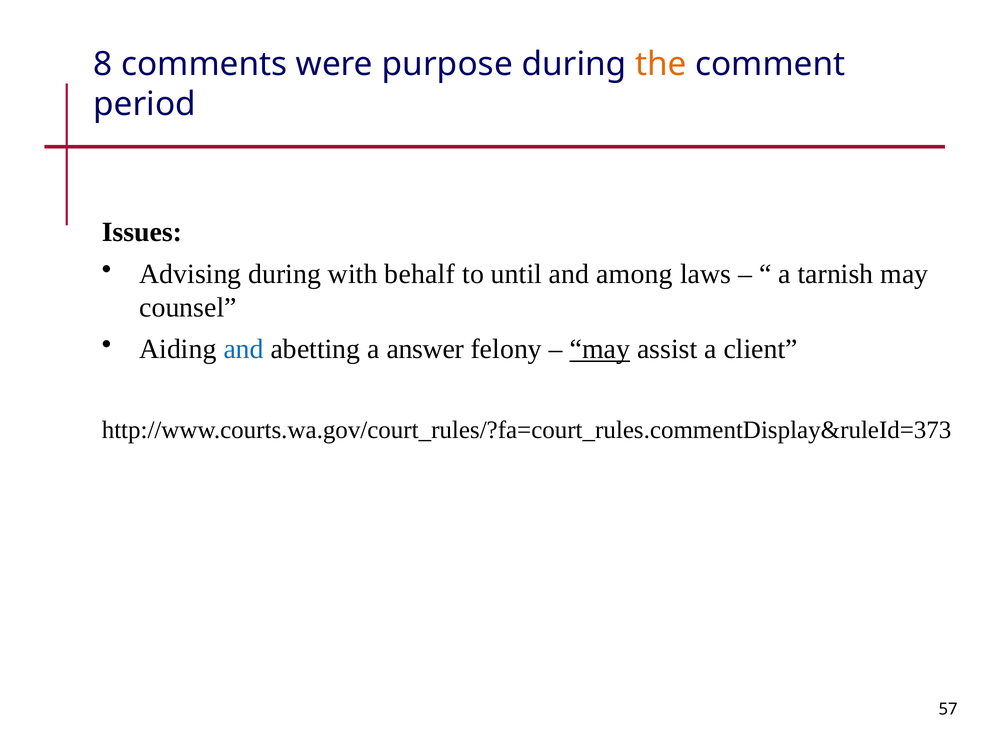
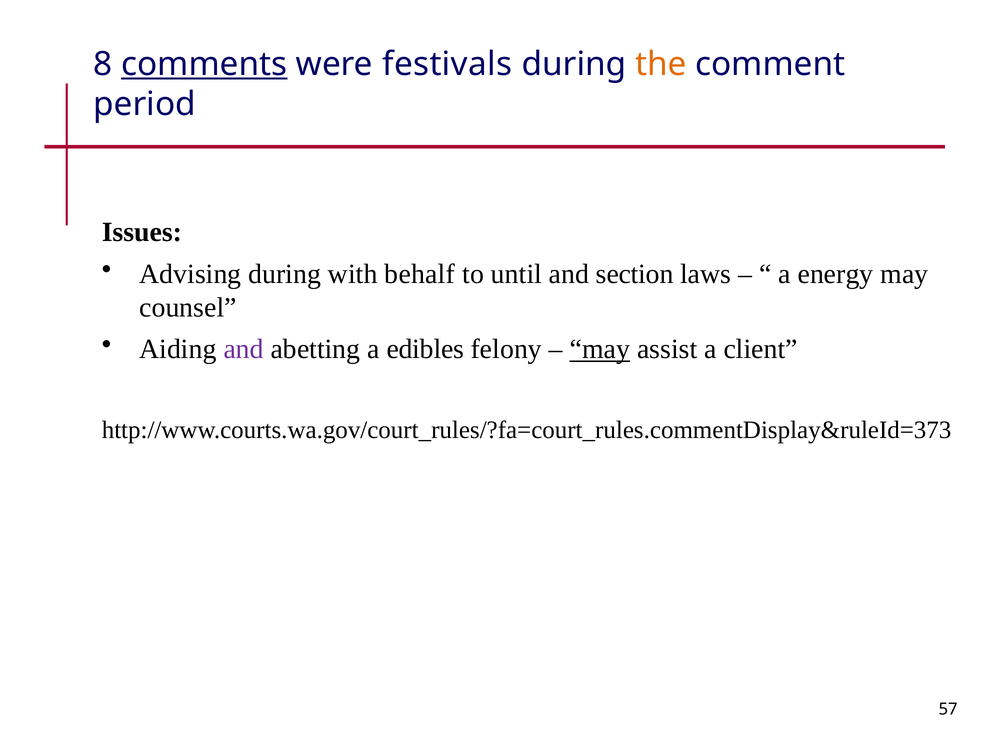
comments underline: none -> present (204, 64)
purpose: purpose -> festivals (447, 64)
among: among -> section (635, 274)
tarnish: tarnish -> energy (836, 274)
and colour: blue -> purple (244, 349)
answer: answer -> edibles (425, 349)
